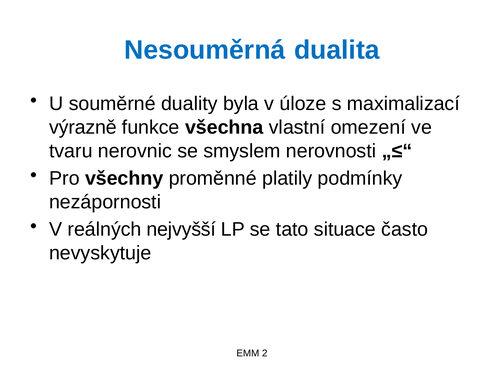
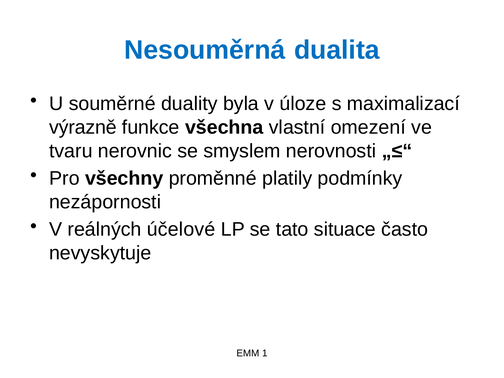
nejvyšší: nejvyšší -> účelové (181, 229)
2: 2 -> 1 (265, 353)
